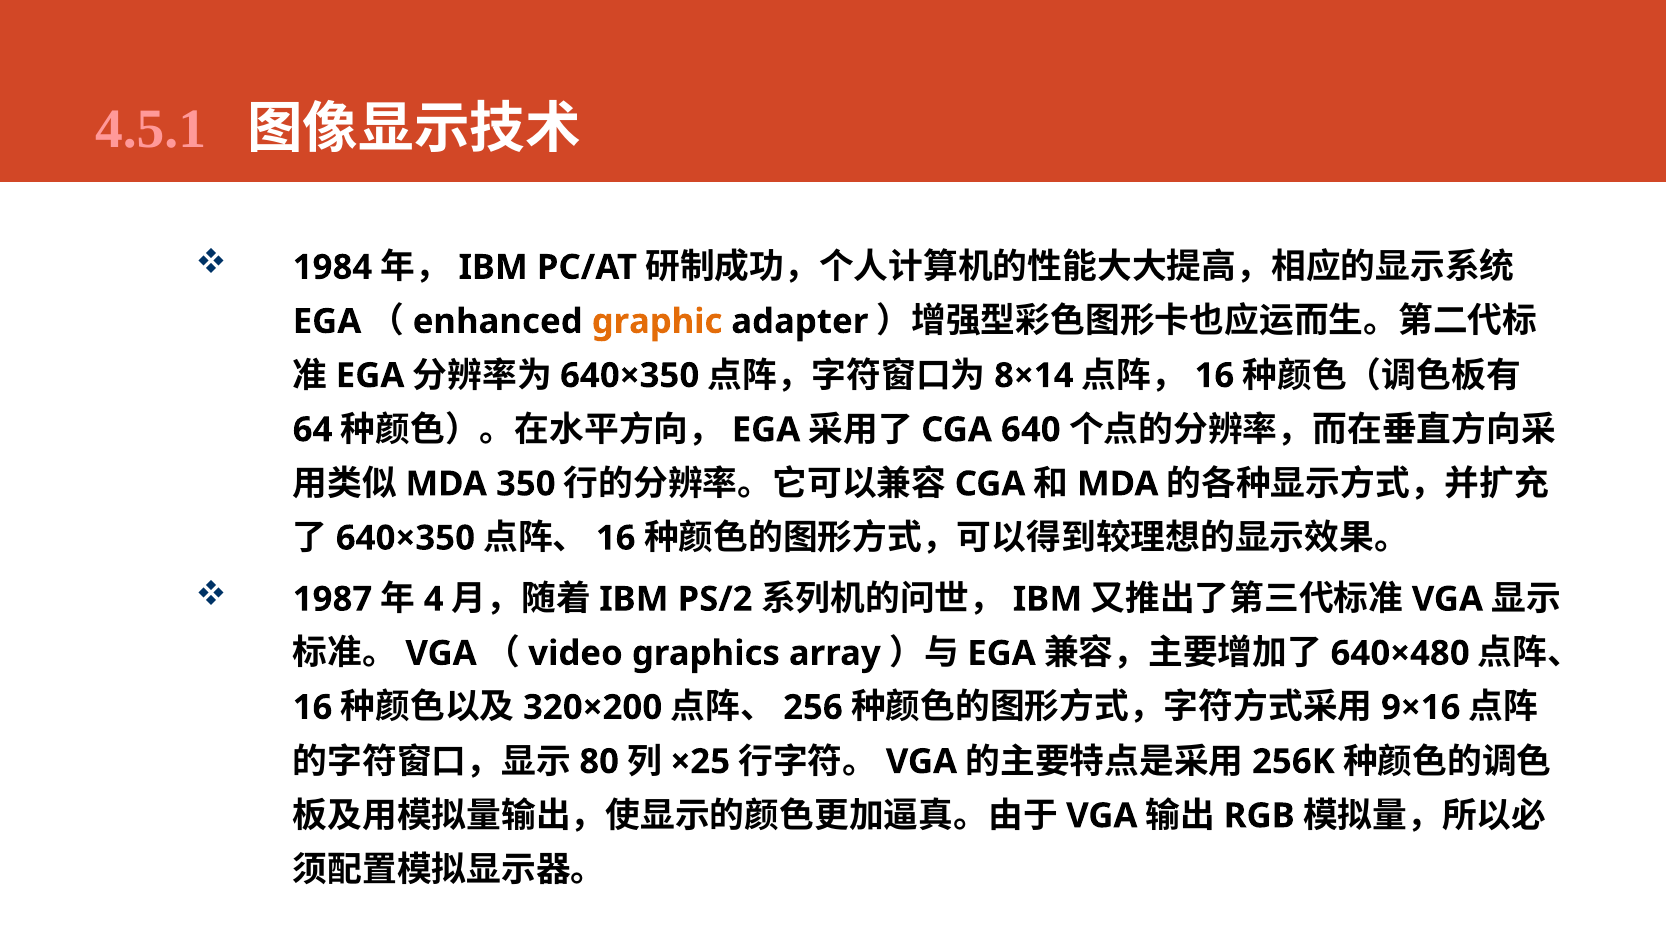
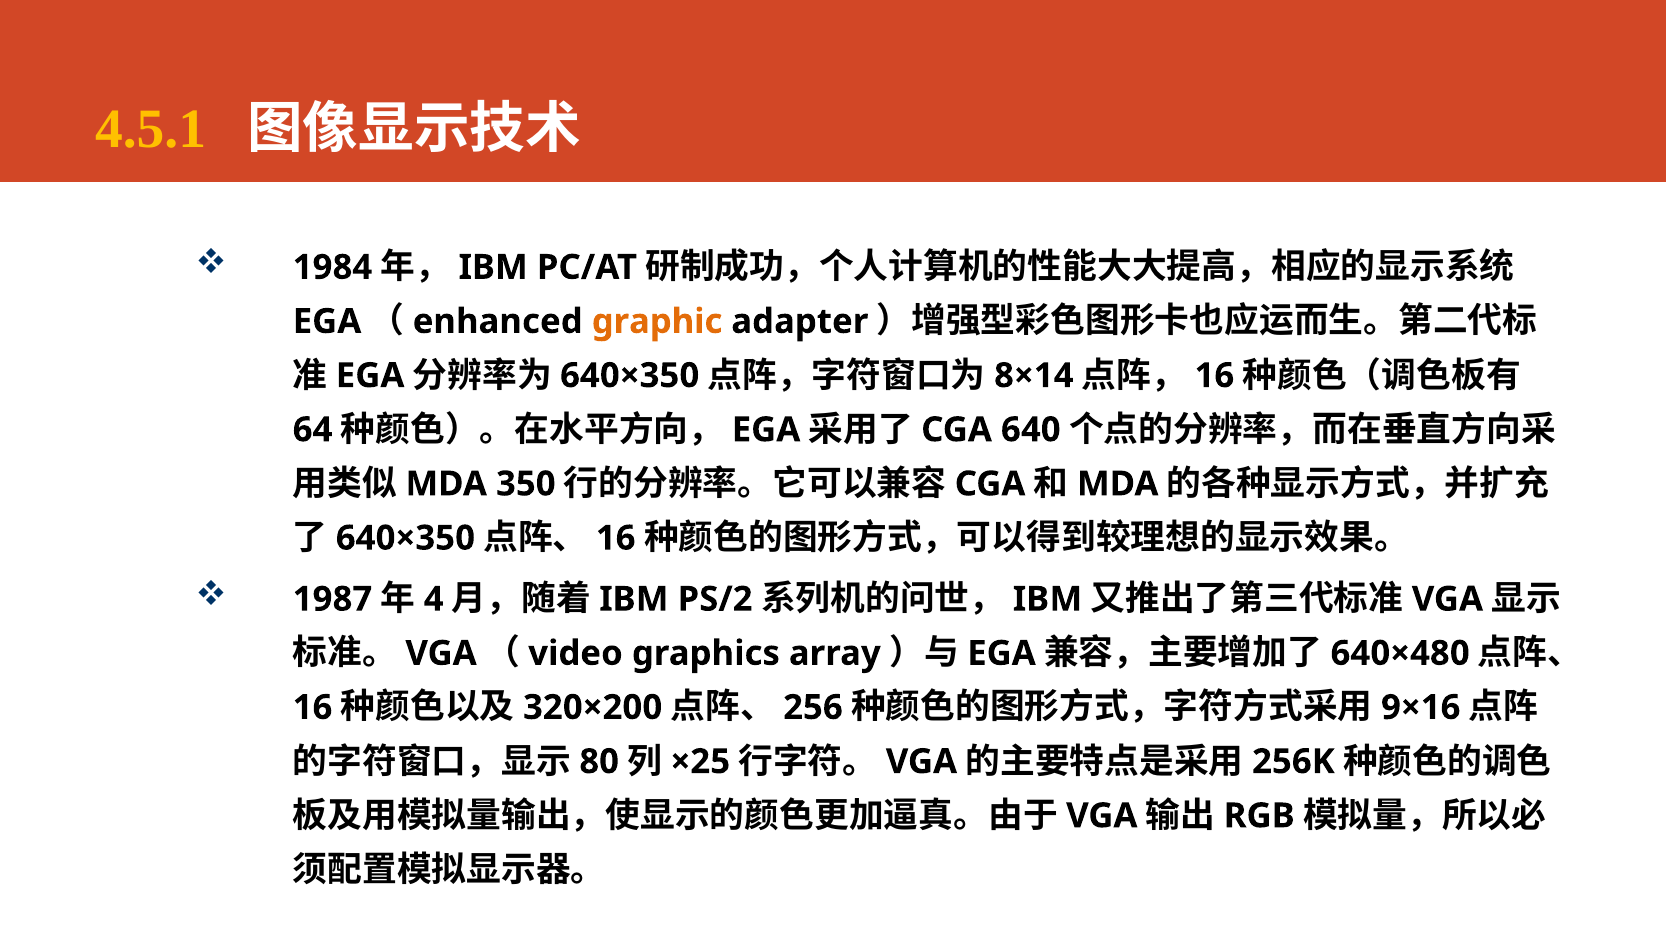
4.5.1 colour: pink -> yellow (151, 129)
